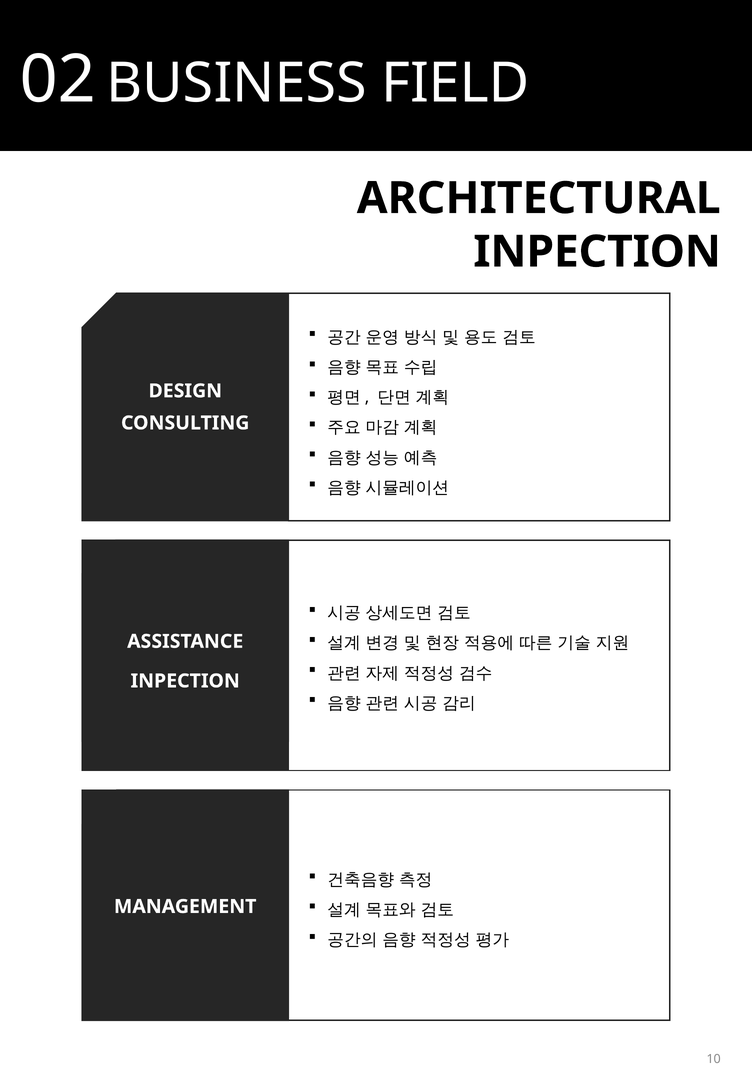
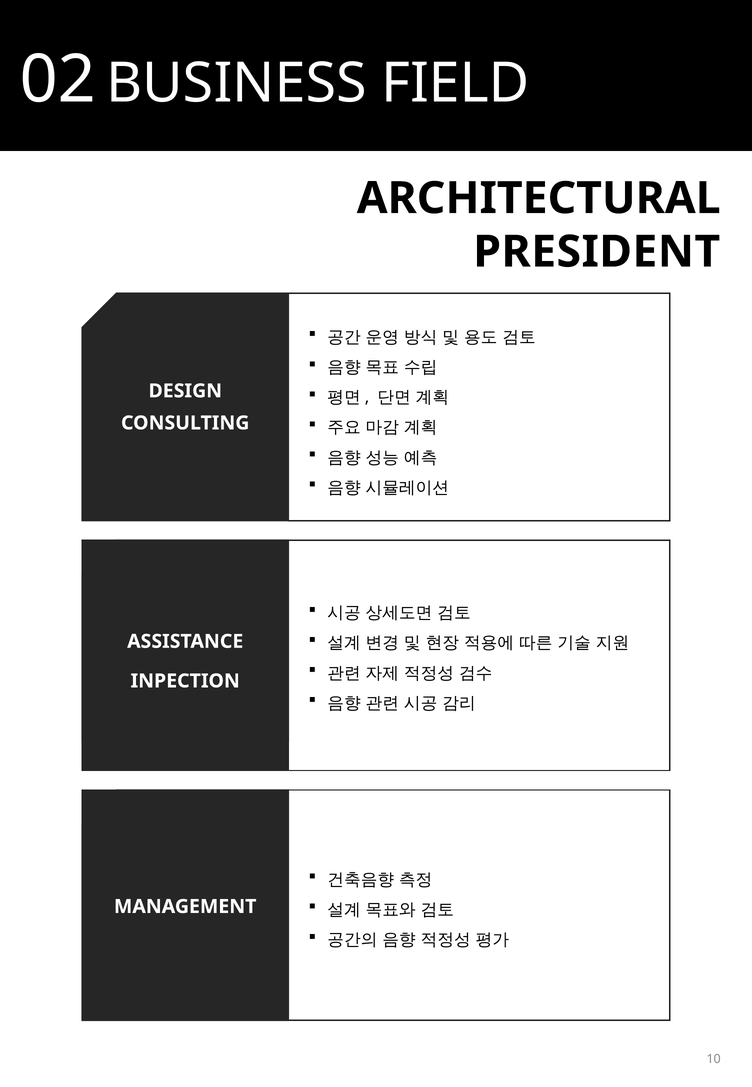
INPECTION: INPECTION -> PRESIDENT (597, 252)
